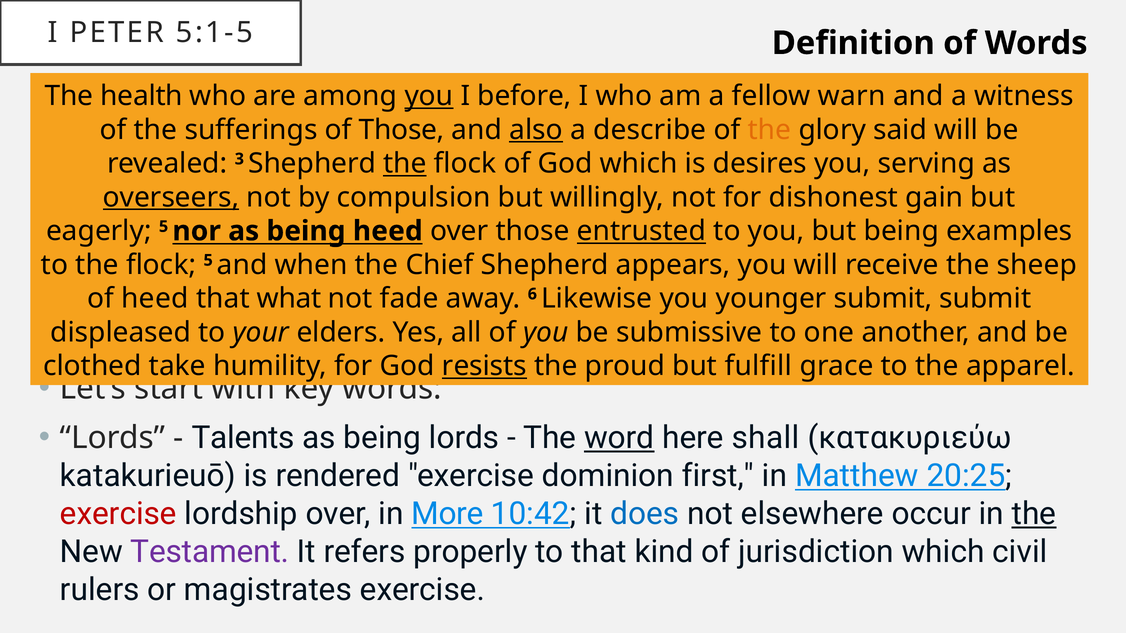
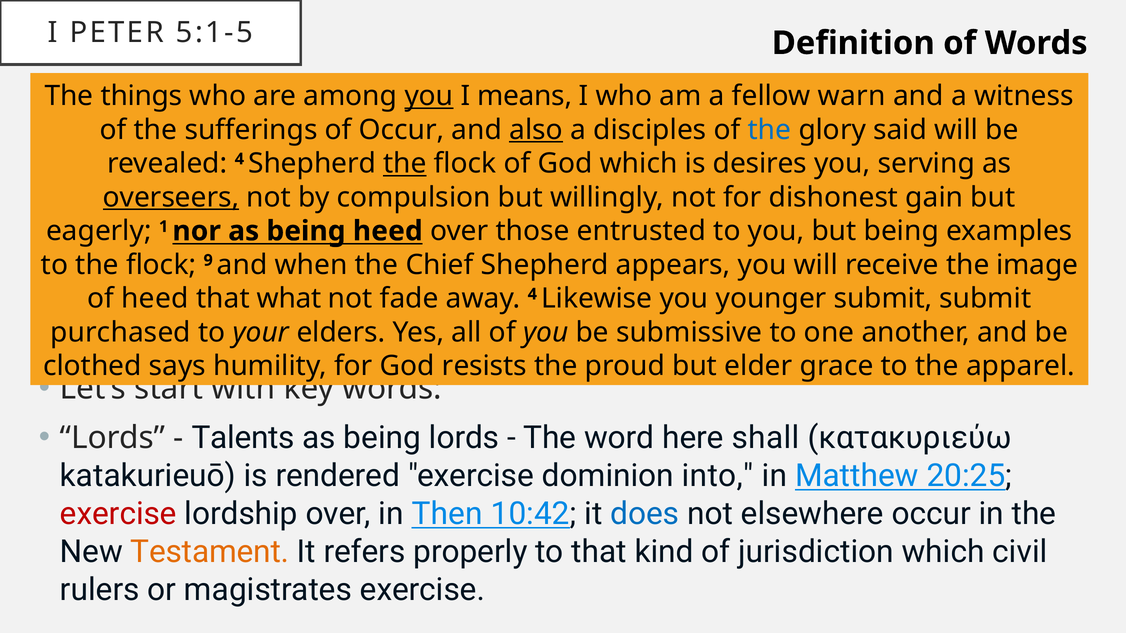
health: health -> things (142, 96)
before: before -> means (525, 96)
of Those: Those -> Occur (402, 130)
describe: describe -> disciples (650, 130)
the colour: orange -> blue (769, 130)
revealed 3: 3 -> 4 (239, 159)
eagerly 5: 5 -> 1 (164, 227)
entrusted underline: present -> none (641, 231)
flock 5: 5 -> 9 (208, 260)
sheep: sheep -> image (1037, 265)
away 6: 6 -> 4 (532, 294)
displeased: displeased -> purchased (121, 333)
take: take -> says (177, 366)
resists underline: present -> none (484, 366)
fulfill: fulfill -> elder (758, 366)
word underline: present -> none (619, 438)
first: first -> into (718, 476)
More: More -> Then (447, 514)
the underline: present -> none (1034, 514)
Testament colour: purple -> orange (210, 552)
